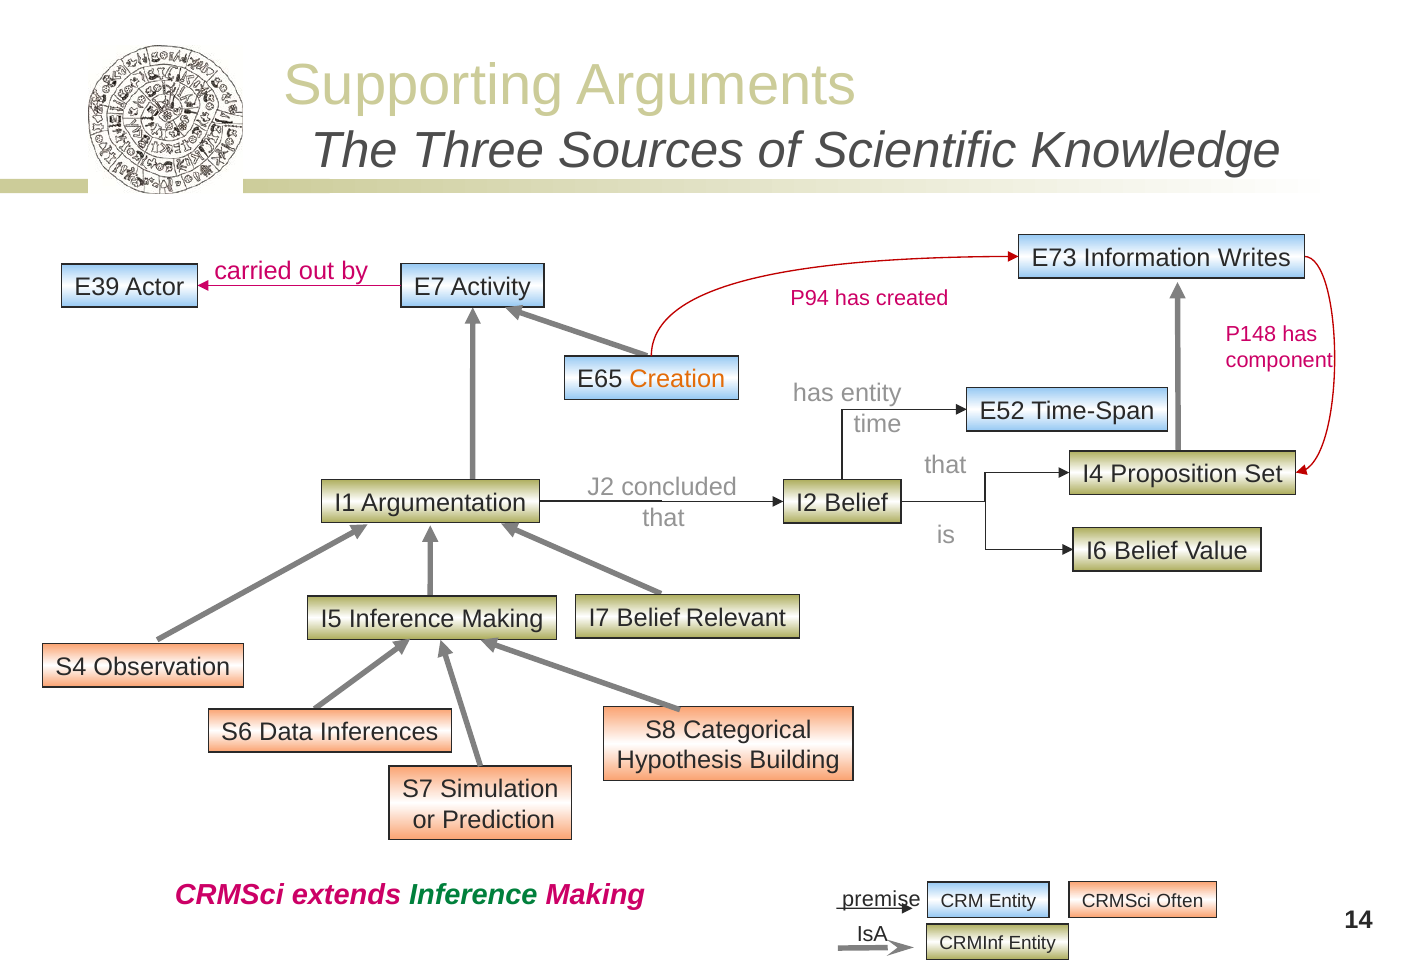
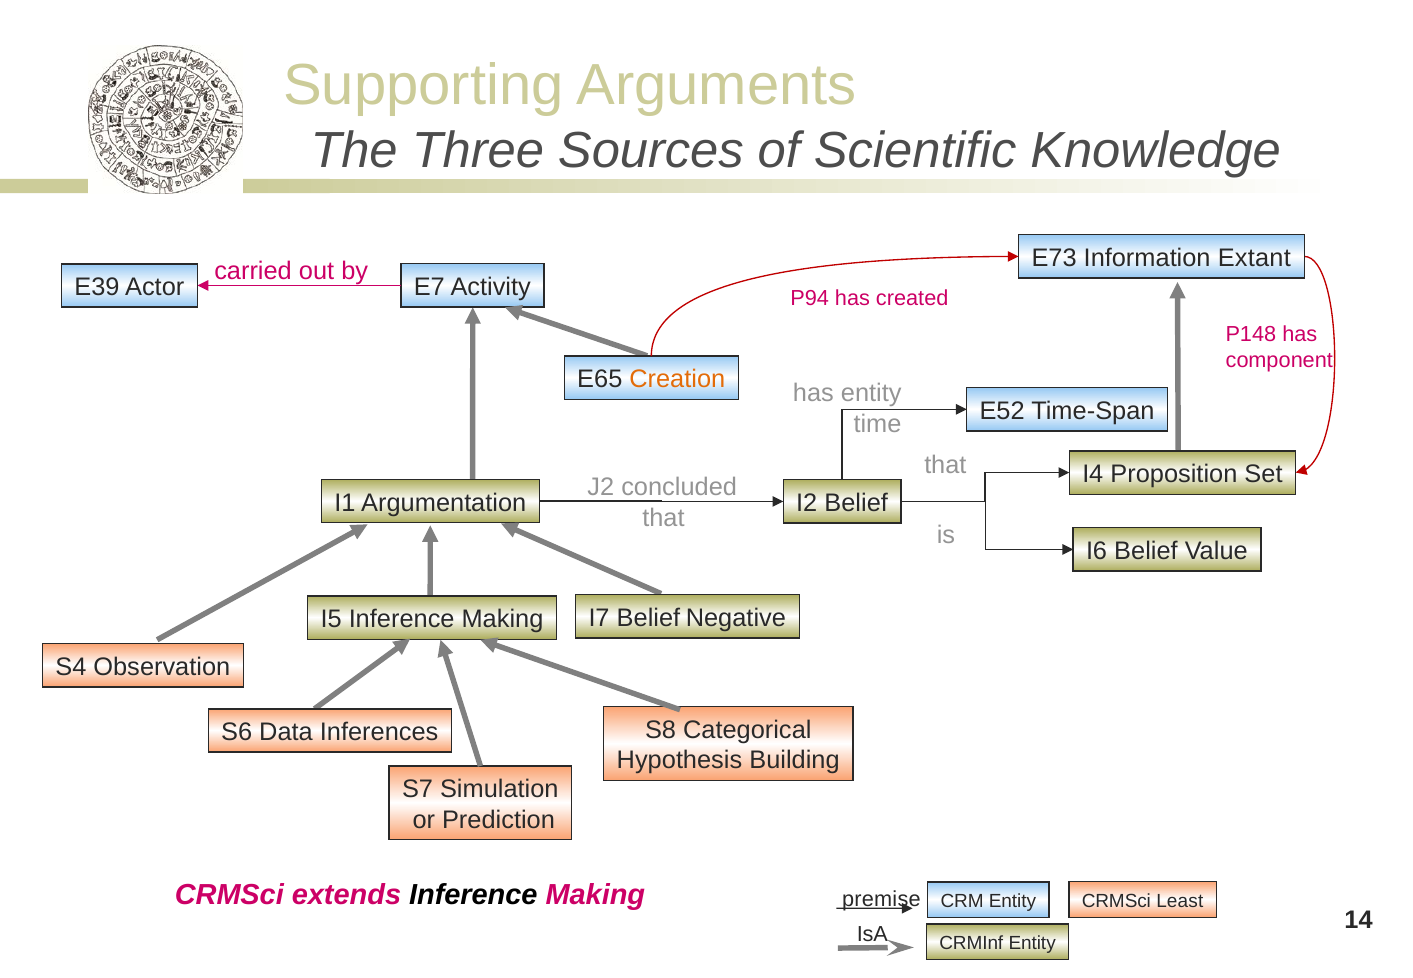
Writes: Writes -> Extant (1254, 258)
Relevant: Relevant -> Negative (736, 618)
Inference colour: green -> black (473, 896)
Often: Often -> Least (1180, 901)
